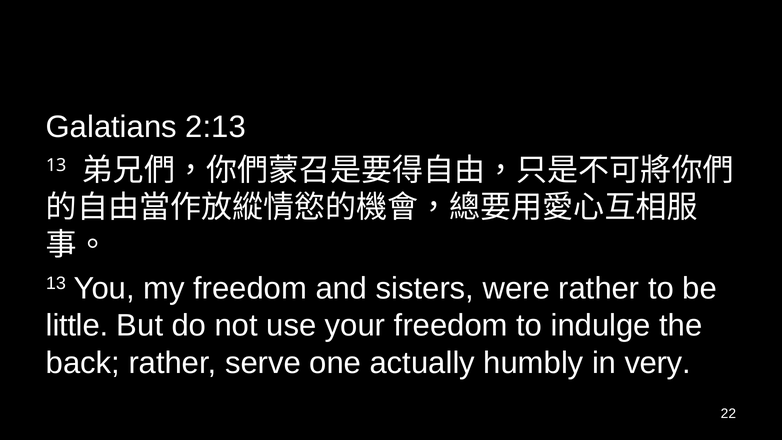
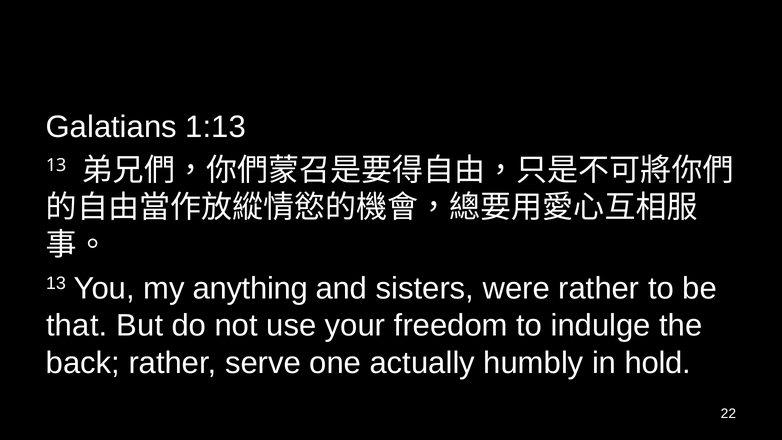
2:13: 2:13 -> 1:13 (216, 127)
my freedom: freedom -> anything (250, 288)
little: little -> that (77, 325)
very: very -> hold (658, 363)
